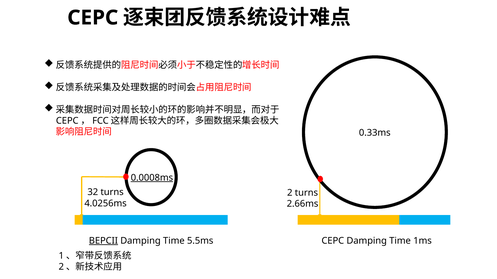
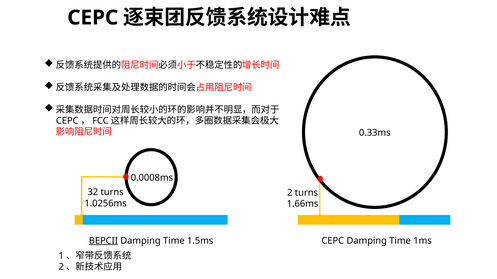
0.0008ms underline: present -> none (152, 178)
4.0256ms: 4.0256ms -> 1.0256ms (106, 204)
2.66ms: 2.66ms -> 1.66ms (303, 204)
5.5ms: 5.5ms -> 1.5ms (200, 241)
